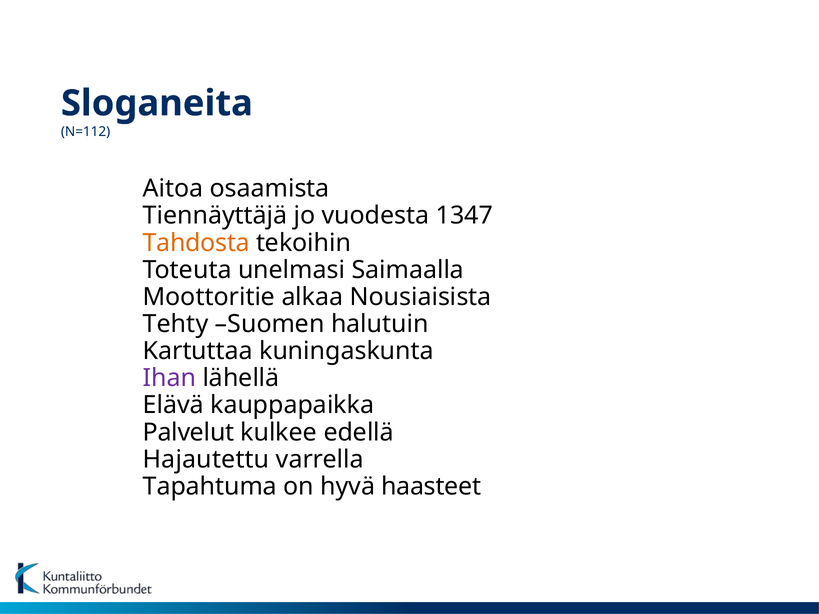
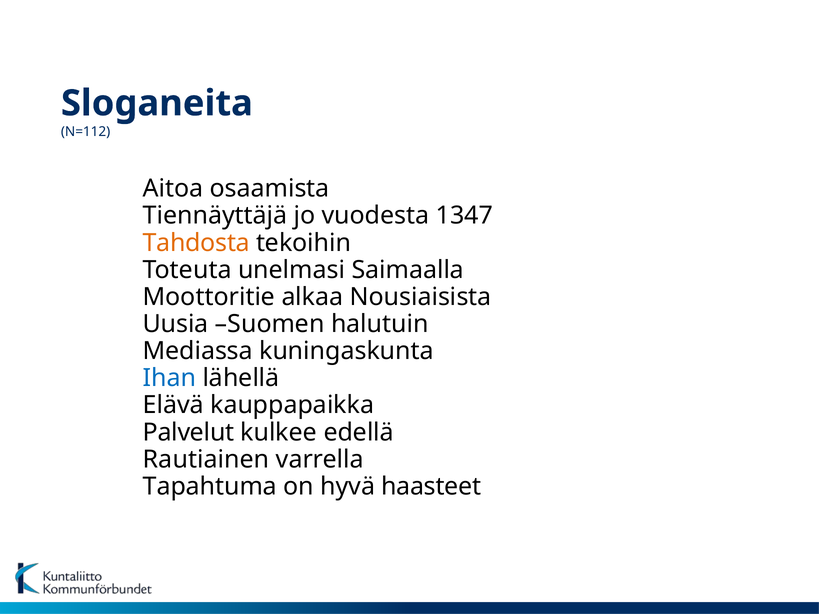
Tehty: Tehty -> Uusia (176, 324)
Kartuttaa: Kartuttaa -> Mediassa (198, 351)
Ihan colour: purple -> blue (169, 378)
Hajautettu: Hajautettu -> Rautiainen (206, 460)
